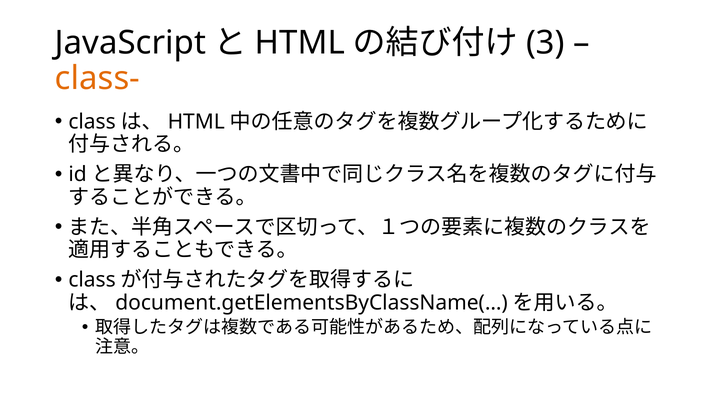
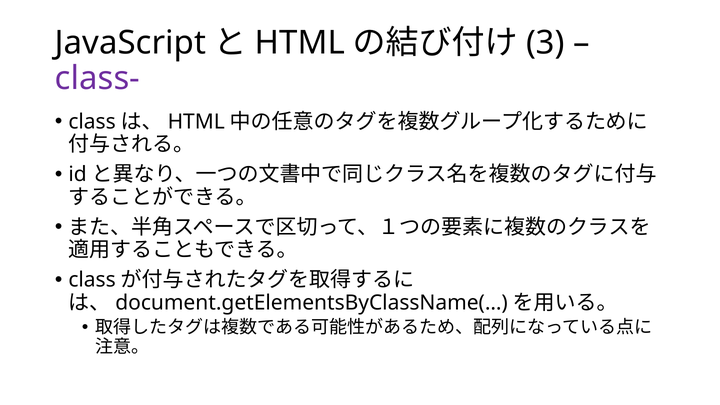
class- colour: orange -> purple (97, 78)
